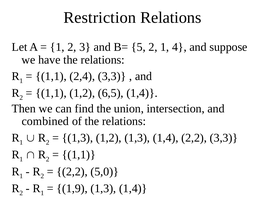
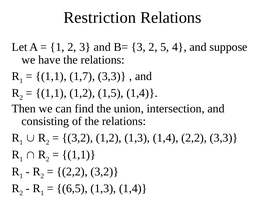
B= 5: 5 -> 3 (138, 47)
2 1: 1 -> 5 (165, 47)
2,4: 2,4 -> 1,7 (82, 76)
6,5: 6,5 -> 1,5 (111, 93)
combined: combined -> consisting (45, 121)
1,3: 1,3 -> 3,2 (77, 138)
2,2 5,0: 5,0 -> 3,2 (105, 171)
1,9: 1,9 -> 6,5 (72, 188)
